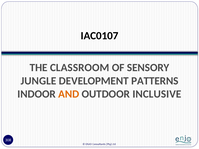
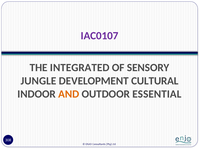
IAC0107 colour: black -> purple (100, 36)
CLASSROOM: CLASSROOM -> INTEGRATED (80, 68)
PATTERNS: PATTERNS -> CULTURAL (155, 81)
INCLUSIVE: INCLUSIVE -> ESSENTIAL (157, 94)
